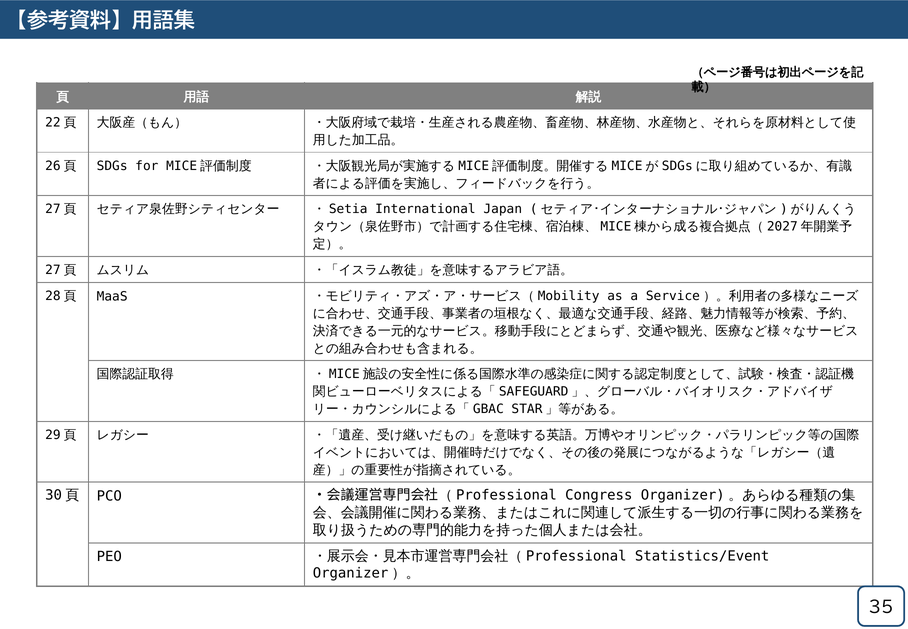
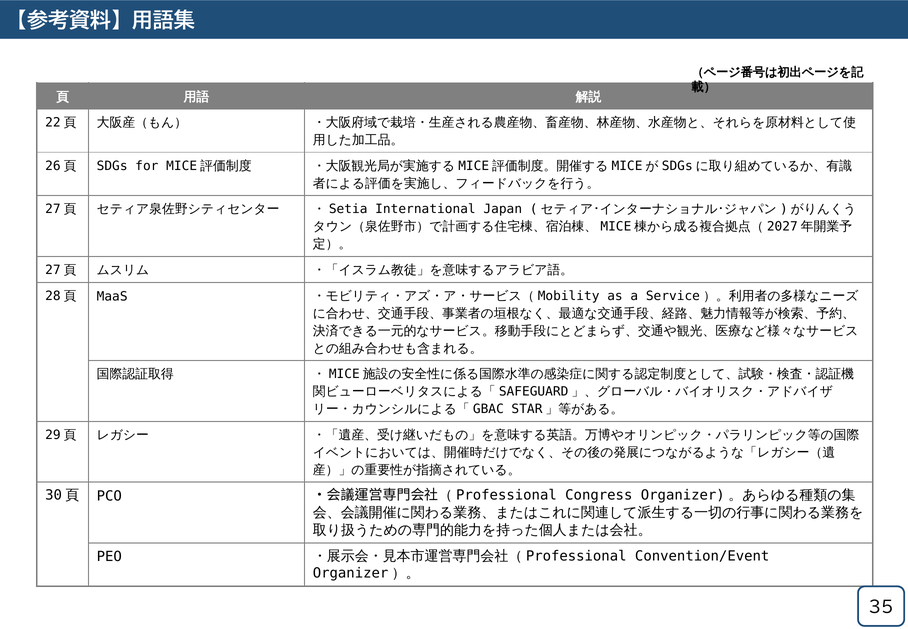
Statistics/Event: Statistics/Event -> Convention/Event (702, 556)
